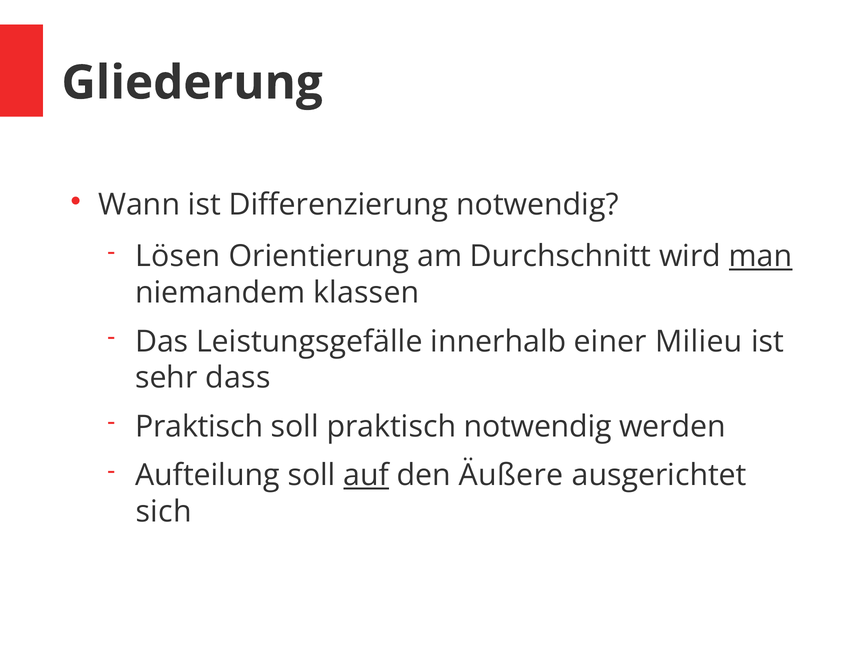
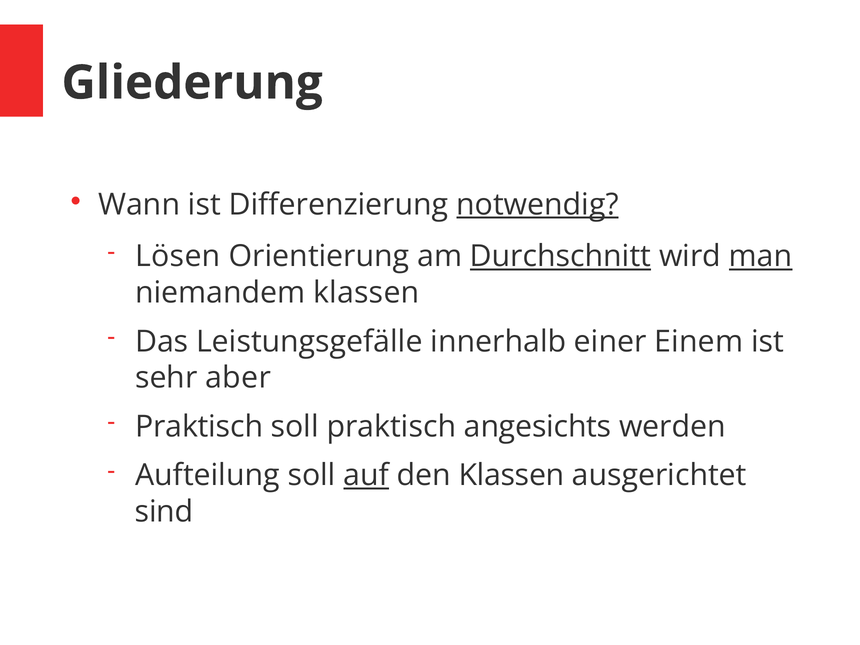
notwendig underline: none -> present (537, 205)
Durchschnitt underline: none -> present (561, 256)
Milieu: Milieu -> Einem (699, 341)
dass: dass -> aber (238, 378)
praktisch notwendig: notwendig -> angesichts (538, 427)
den Äußere: Äußere -> Klassen (511, 475)
sich: sich -> sind (164, 512)
